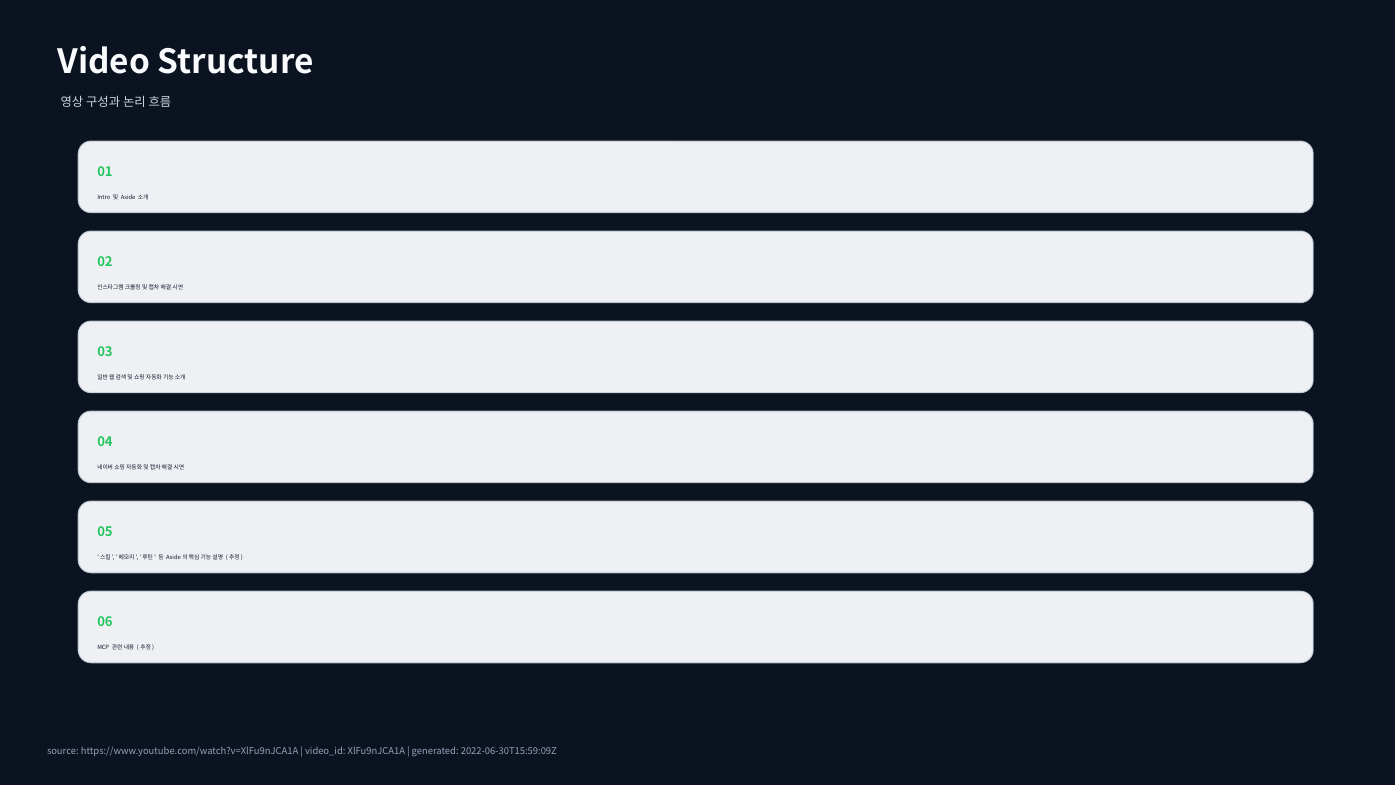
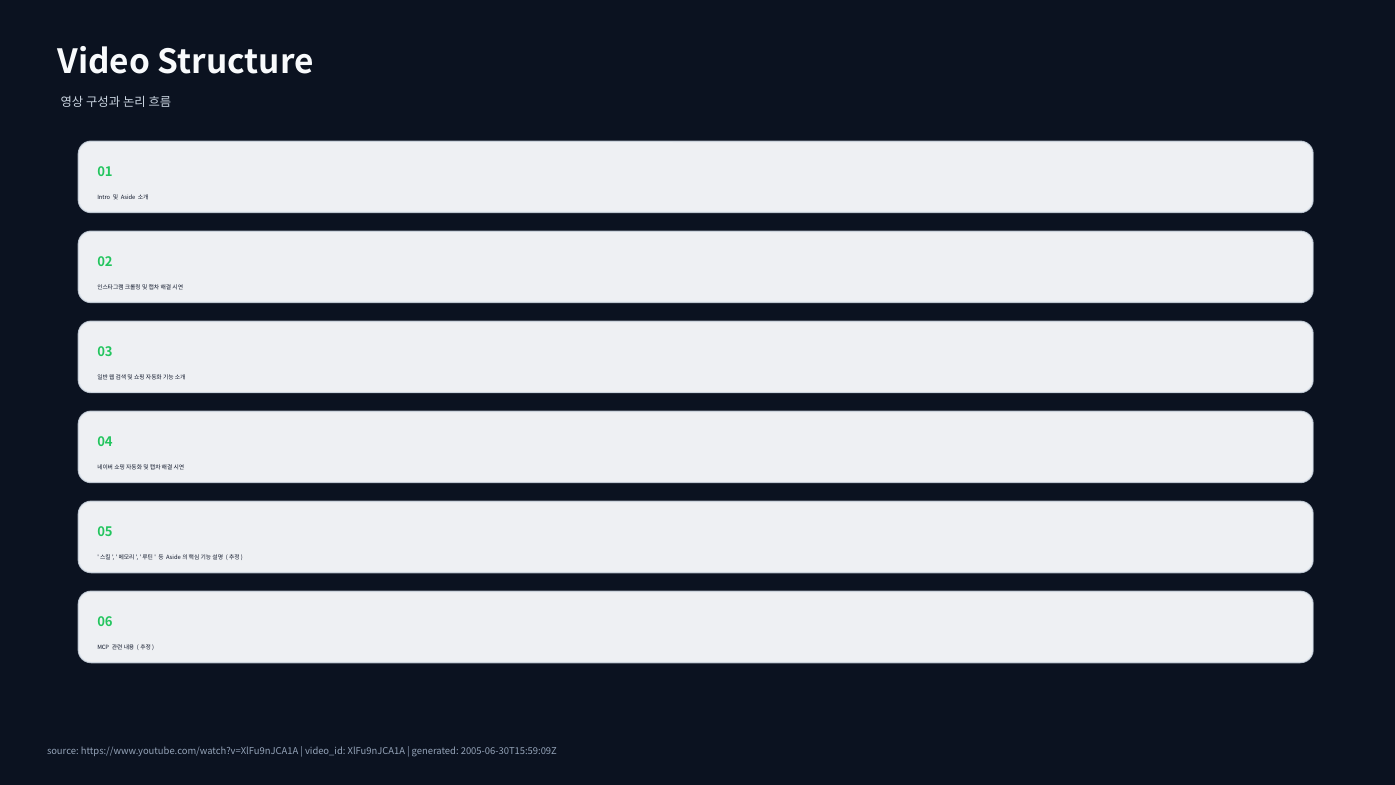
2022-06-30T15:59:09Z: 2022-06-30T15:59:09Z -> 2005-06-30T15:59:09Z (509, 751)
